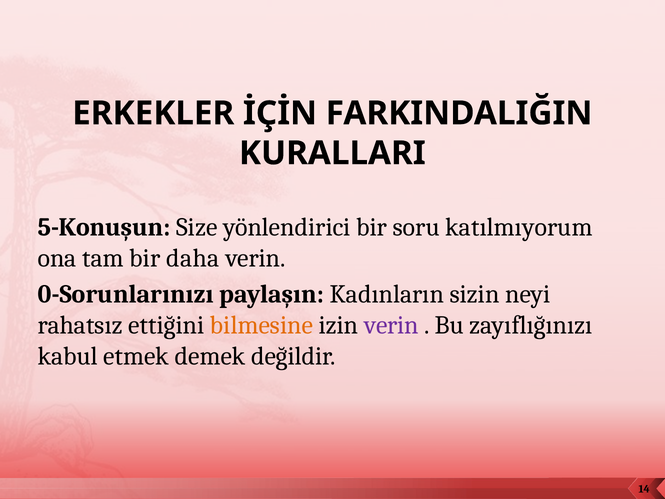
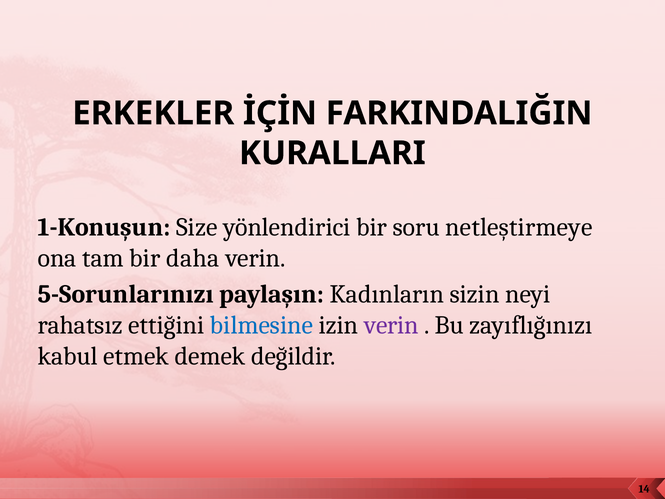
5-Konuşun: 5-Konuşun -> 1-Konuşun (104, 227)
katılmıyorum: katılmıyorum -> netleştirmeye (519, 227)
0-Sorunlarınızı: 0-Sorunlarınızı -> 5-Sorunlarınızı (126, 294)
bilmesine colour: orange -> blue (261, 325)
